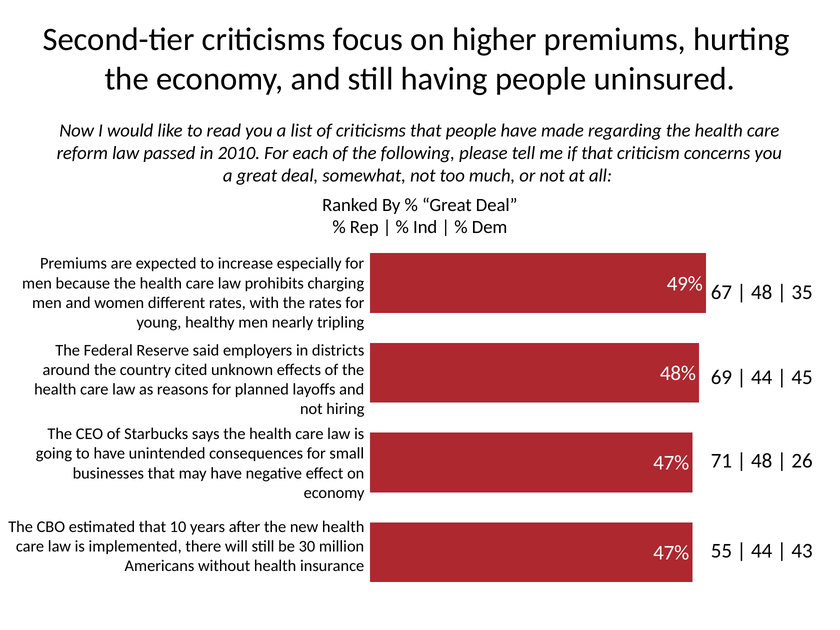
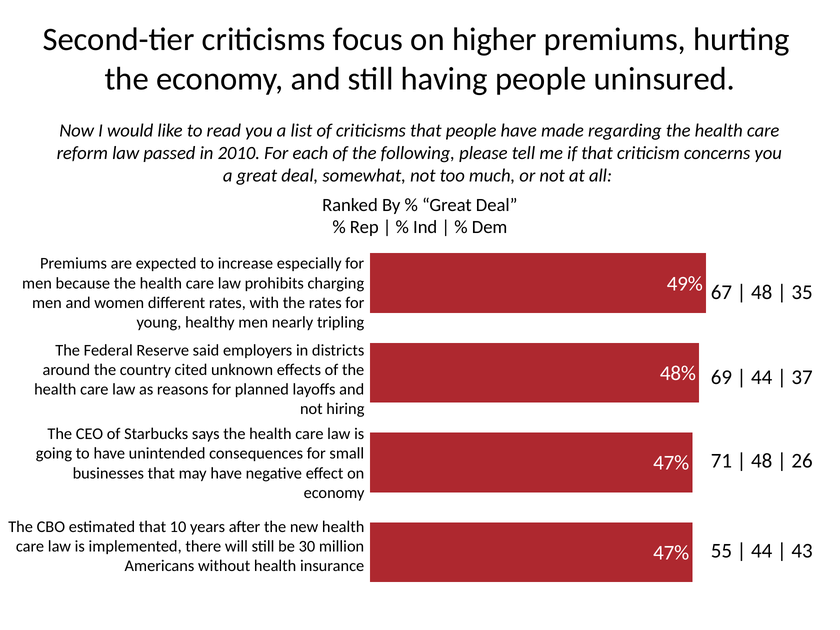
45: 45 -> 37 (802, 377)
